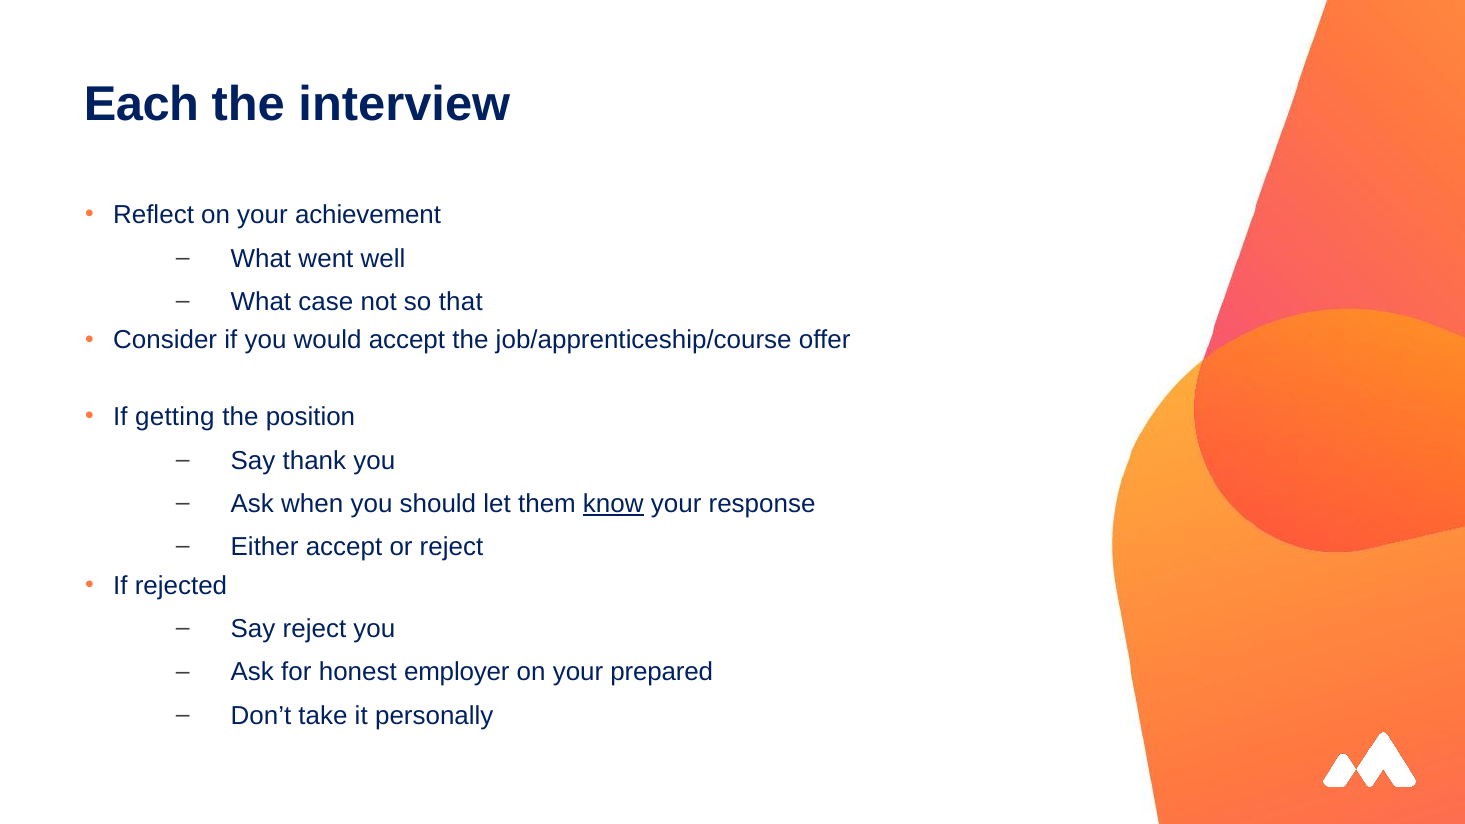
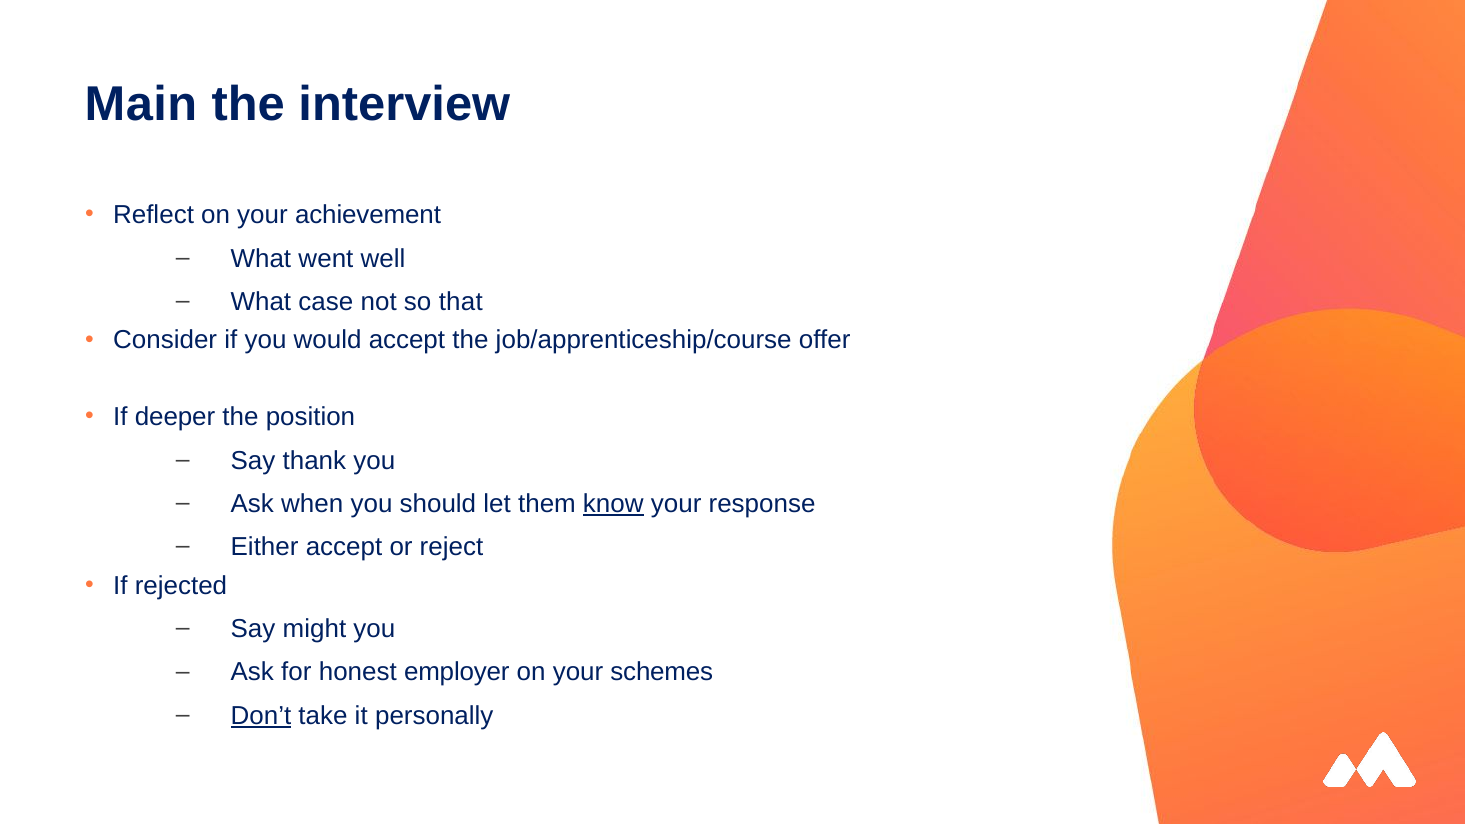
Each: Each -> Main (141, 104)
getting: getting -> deeper (175, 417)
Say reject: reject -> might (314, 629)
prepared: prepared -> schemes (662, 672)
Don’t underline: none -> present (261, 716)
